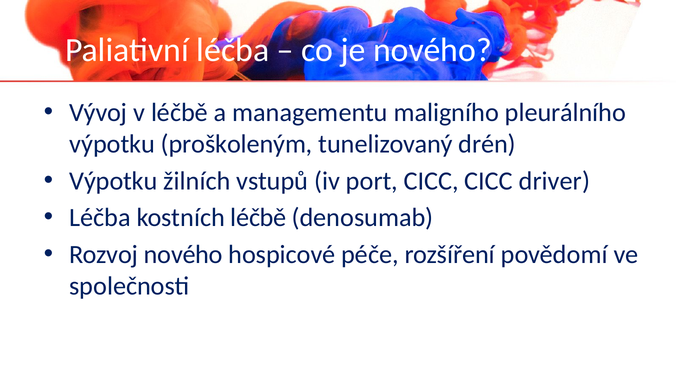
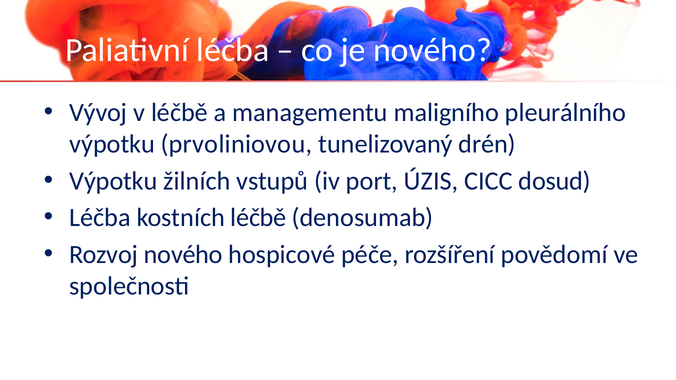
proškoleným: proškoleným -> prvoliniovou (236, 144)
port CICC: CICC -> ÚZIS (431, 181)
driver: driver -> dosud (555, 181)
